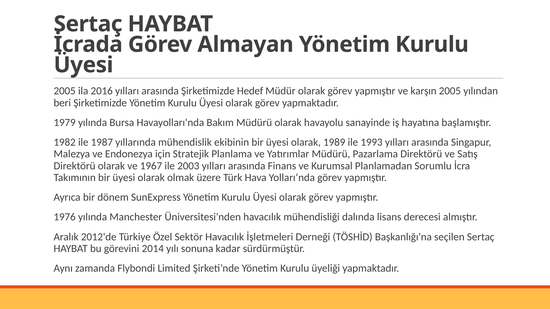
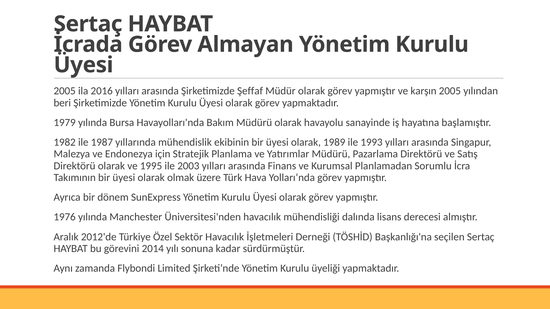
Hedef: Hedef -> Şeffaf (250, 91)
1967: 1967 -> 1995 (151, 166)
